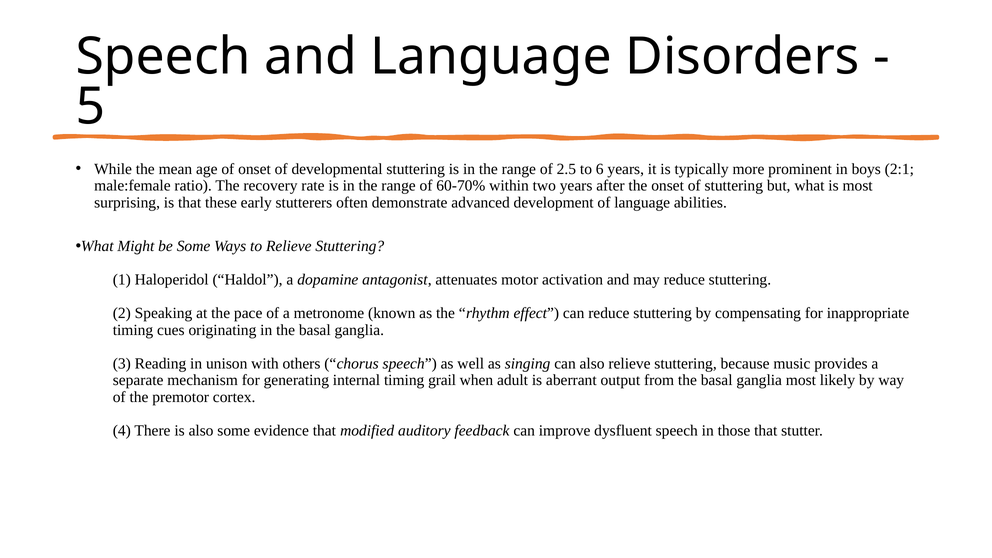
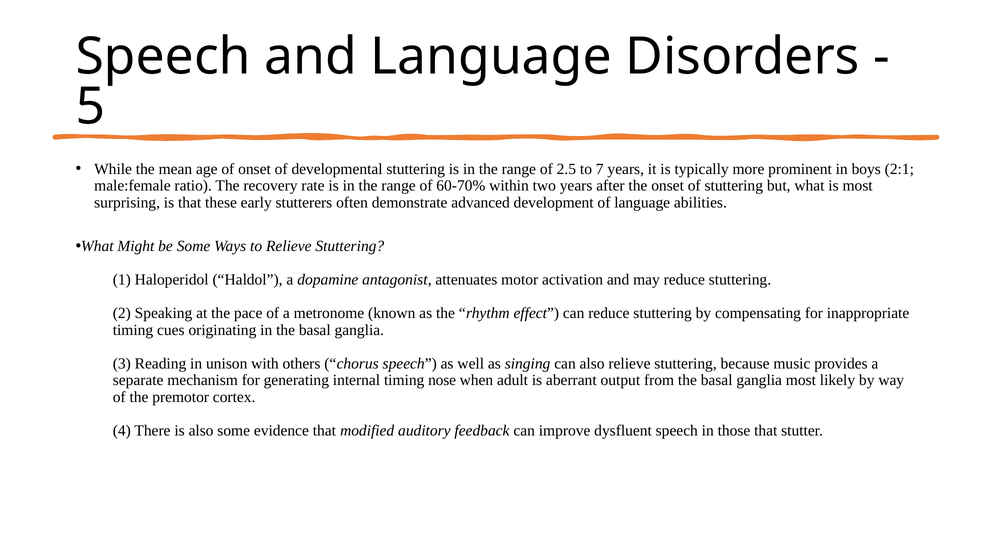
6: 6 -> 7 (600, 169)
grail: grail -> nose (442, 380)
